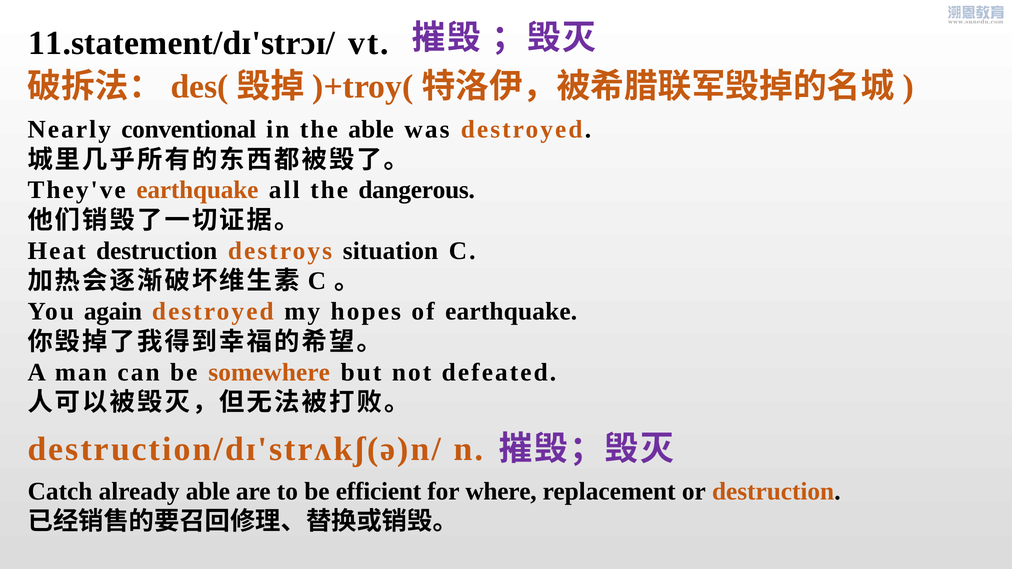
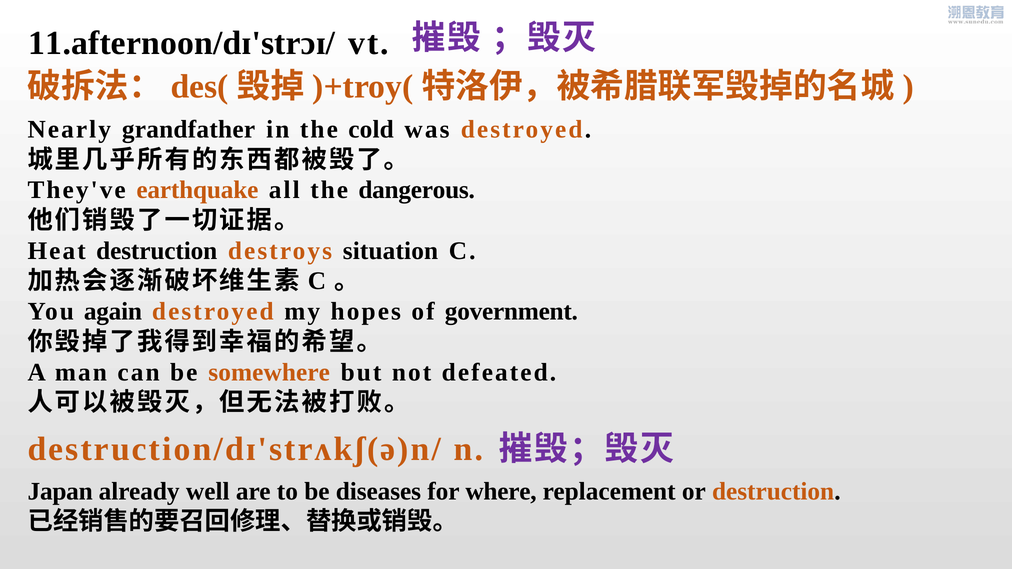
11.statement/dɪ'strɔɪ/: 11.statement/dɪ'strɔɪ/ -> 11.afternoon/dɪ'strɔɪ/ (182, 43)
conventional: conventional -> grandfather (188, 129)
the able: able -> cold (371, 129)
of earthquake: earthquake -> government (511, 312)
Catch: Catch -> Japan (60, 491)
already able: able -> well (208, 491)
efficient: efficient -> diseases (378, 491)
